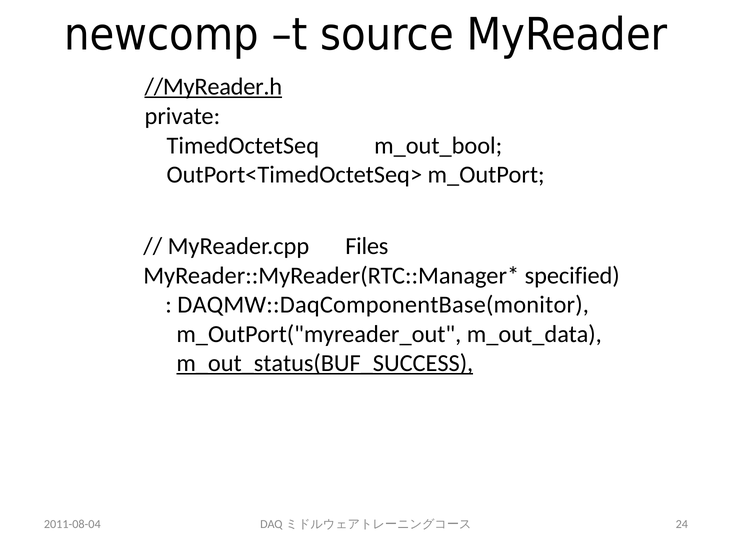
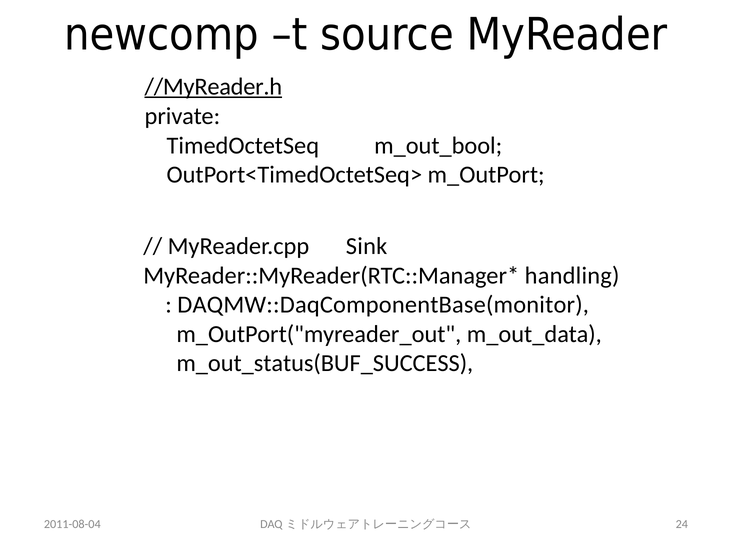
Files: Files -> Sink (367, 246)
specified: specified -> handling (572, 275)
m_out_status(BUF_SUCCESS underline: present -> none (325, 363)
